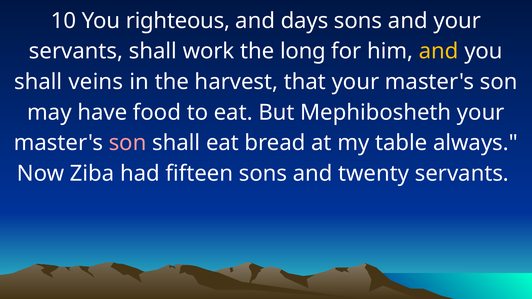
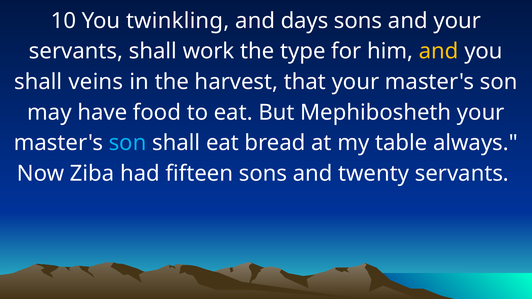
righteous: righteous -> twinkling (178, 21)
long: long -> type (303, 51)
son colour: pink -> light blue (128, 143)
